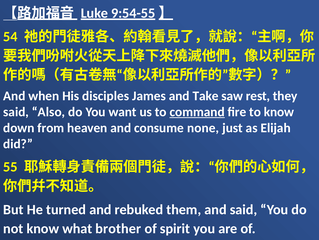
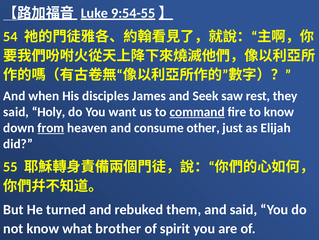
Take: Take -> Seek (206, 96)
Also: Also -> Holy (49, 112)
from underline: none -> present (51, 127)
none: none -> other (203, 127)
